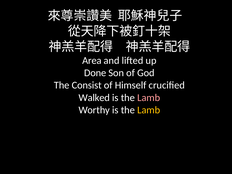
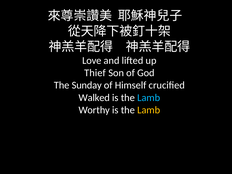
Area: Area -> Love (92, 60)
Done: Done -> Thief (95, 73)
Consist: Consist -> Sunday (87, 85)
Lamb colour: pink -> light blue (149, 98)
